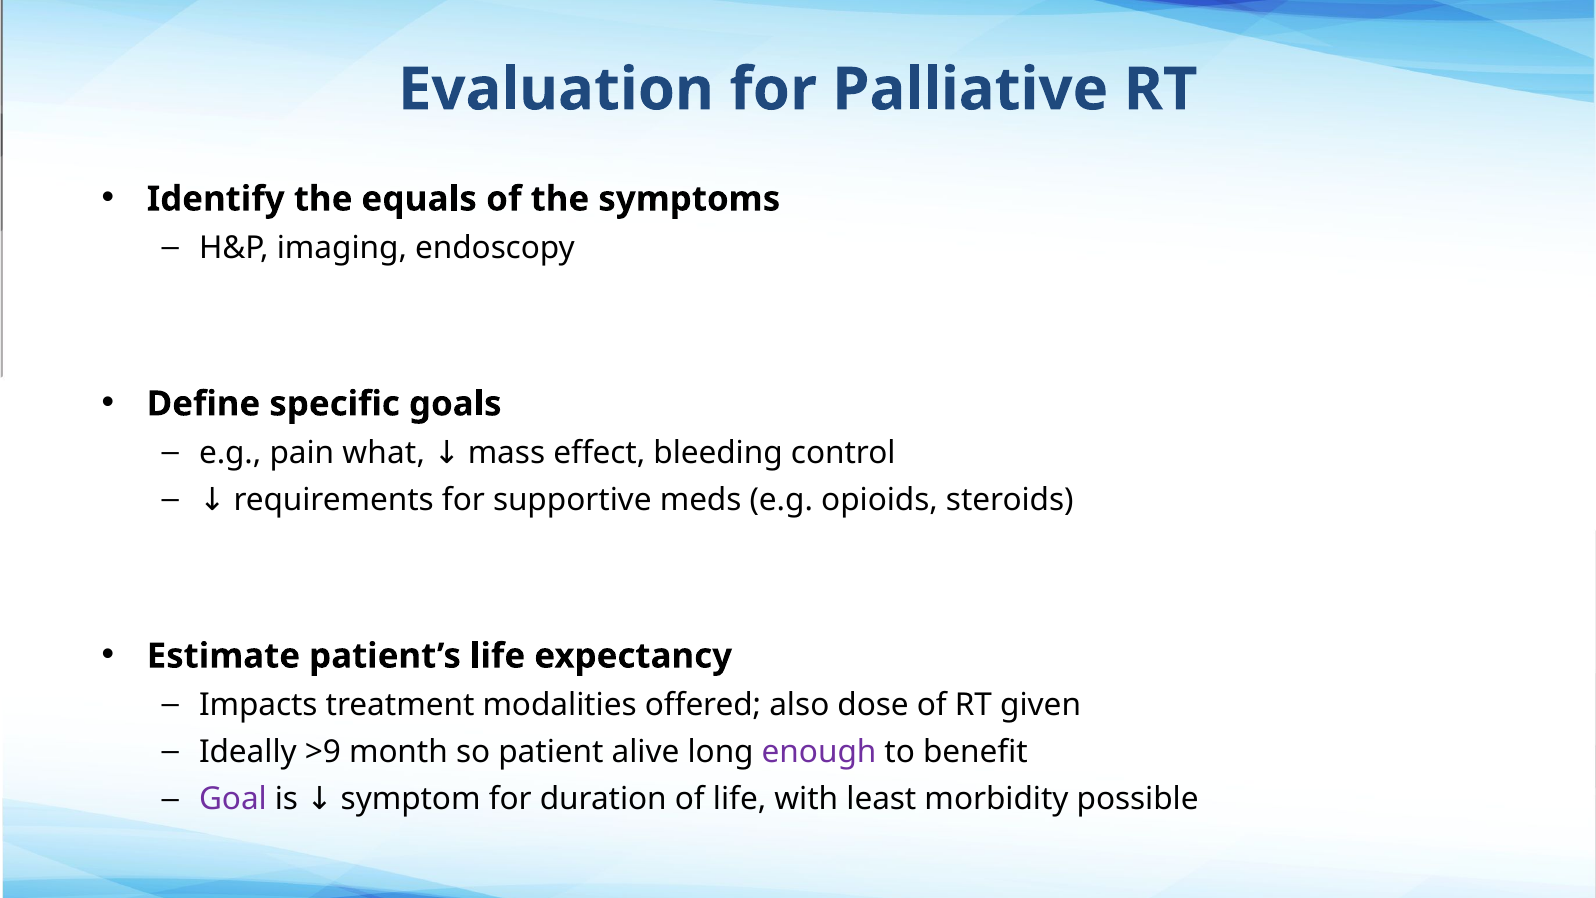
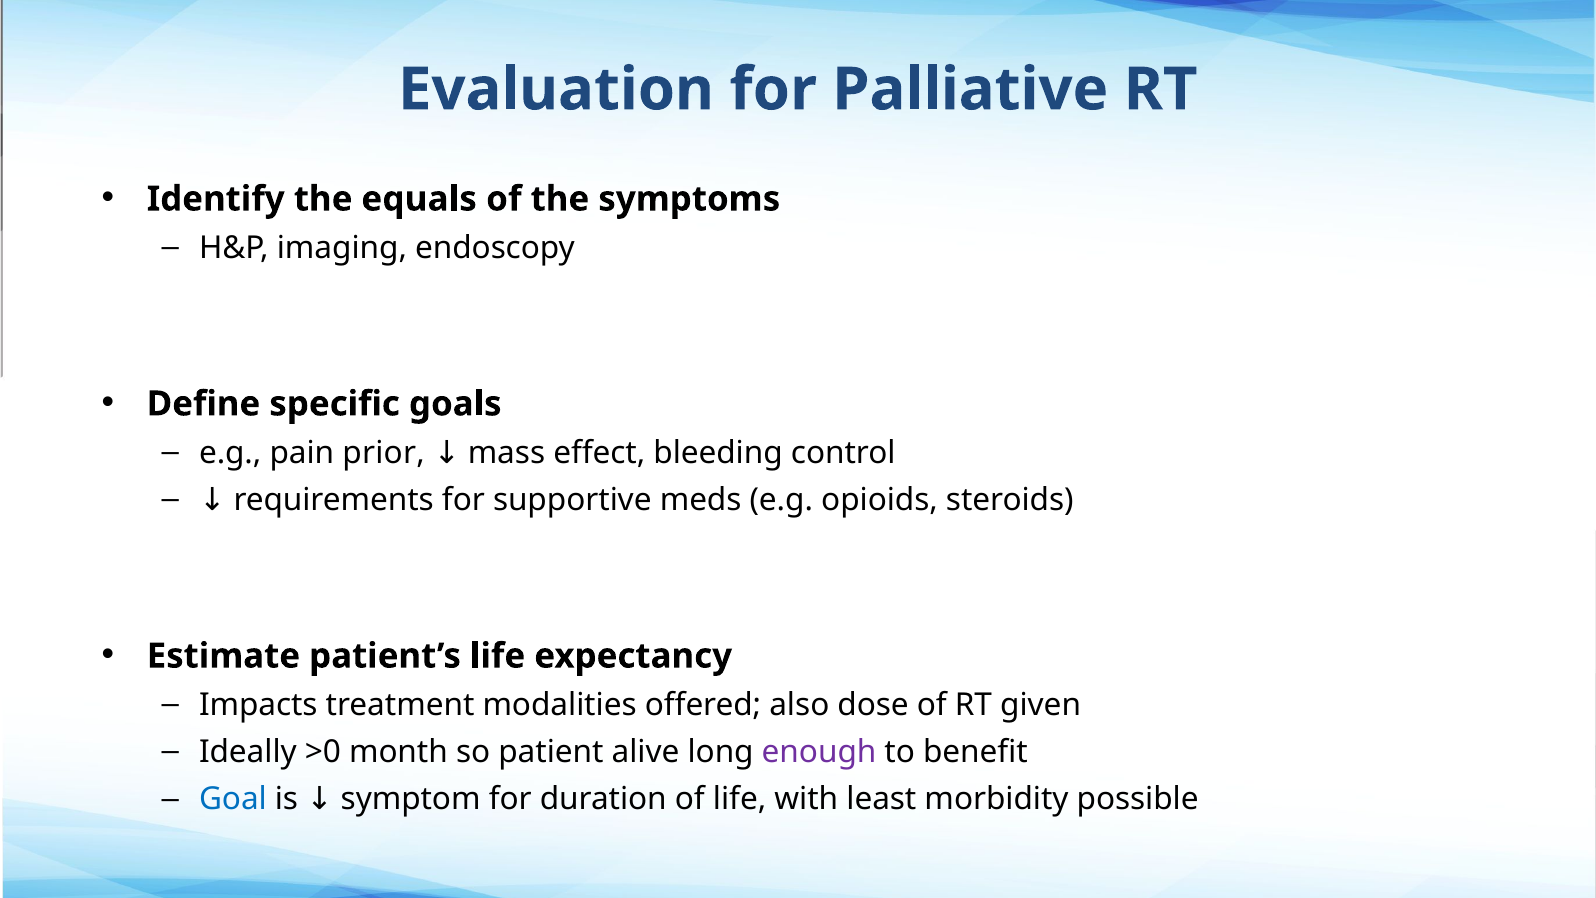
what: what -> prior (384, 453)
>9: >9 -> >0 (323, 752)
Goal colour: purple -> blue (233, 799)
